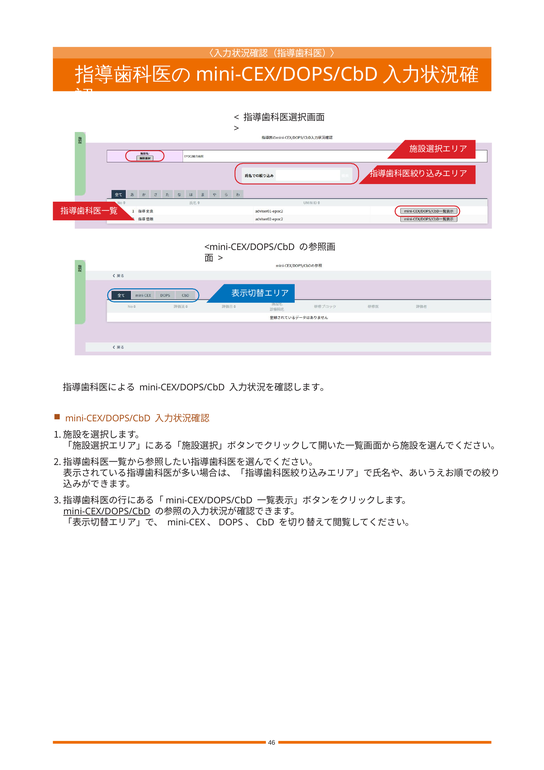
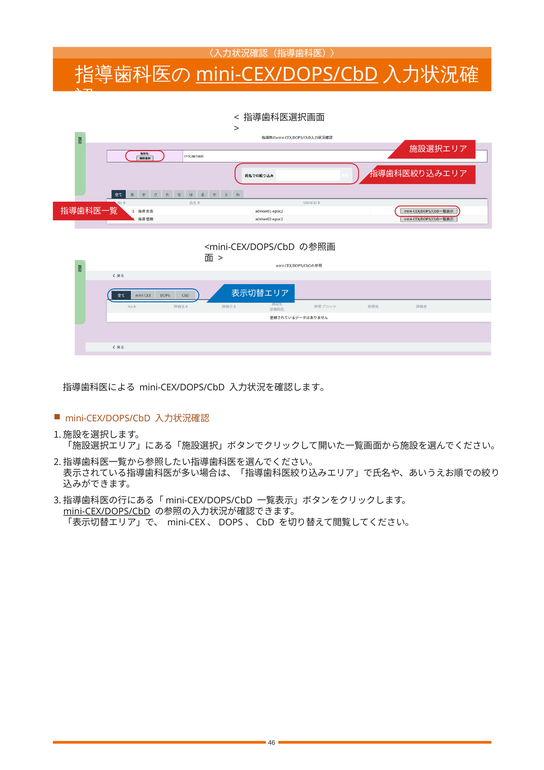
mini-CEX/DOPS/CbD underline: none -> present (287, 75)
